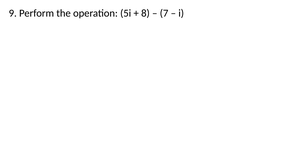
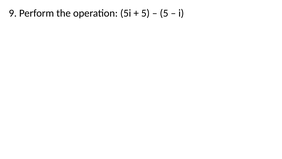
8: 8 -> 5 (145, 13)
7: 7 -> 5 (164, 13)
